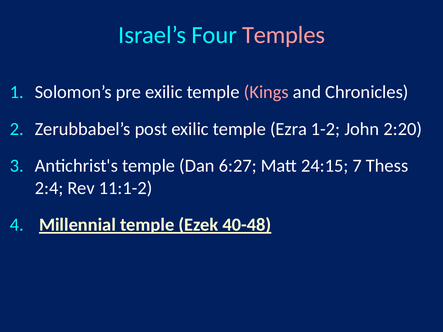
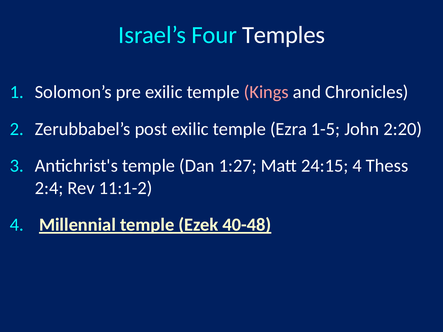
Temples colour: pink -> white (284, 35)
1-2: 1-2 -> 1-5 (326, 129)
6:27: 6:27 -> 1:27 (238, 166)
24:15 7: 7 -> 4 (357, 166)
